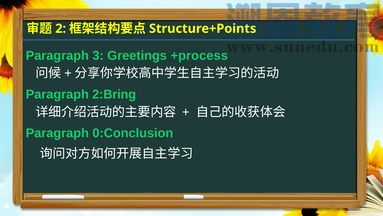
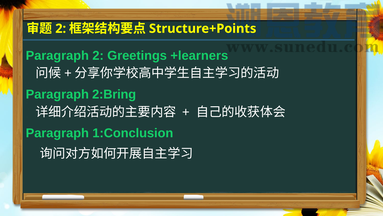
Paragraph 3: 3 -> 2 (98, 56)
+process: +process -> +learners (199, 56)
0:Conclusion: 0:Conclusion -> 1:Conclusion (133, 133)
